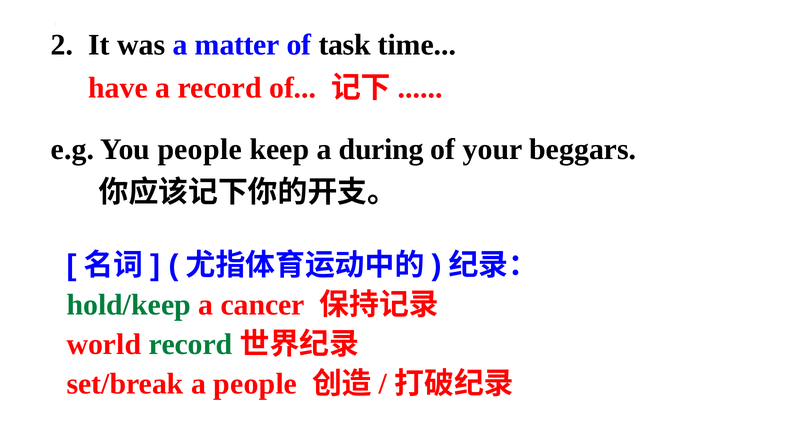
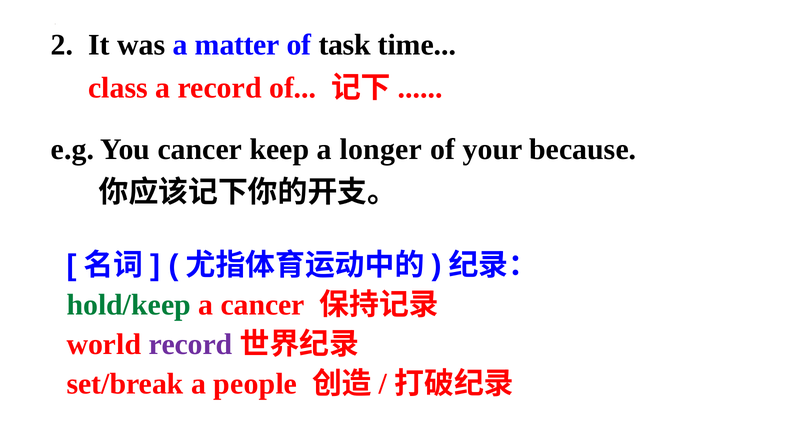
have: have -> class (118, 88)
You people: people -> cancer (200, 149)
during: during -> longer (381, 149)
beggars: beggars -> because (583, 149)
record colour: green -> purple (191, 344)
